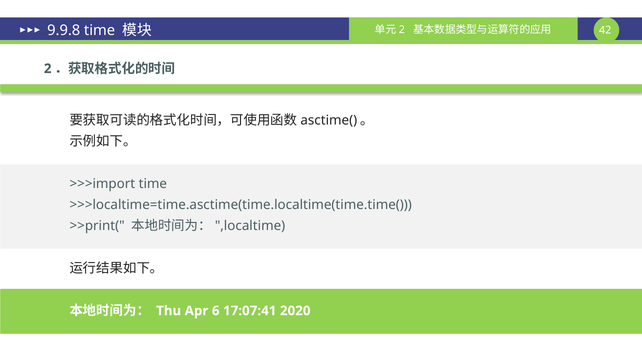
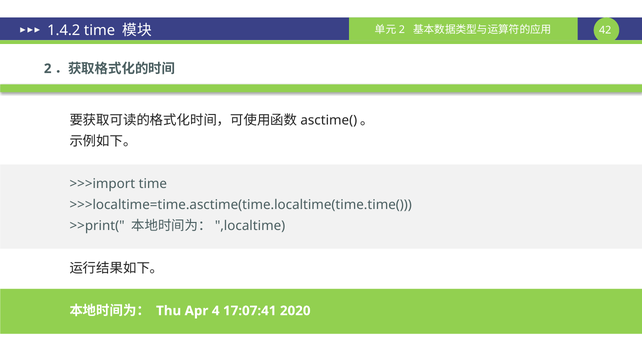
9.9.8: 9.9.8 -> 1.4.2 (64, 31)
6: 6 -> 4 (216, 311)
